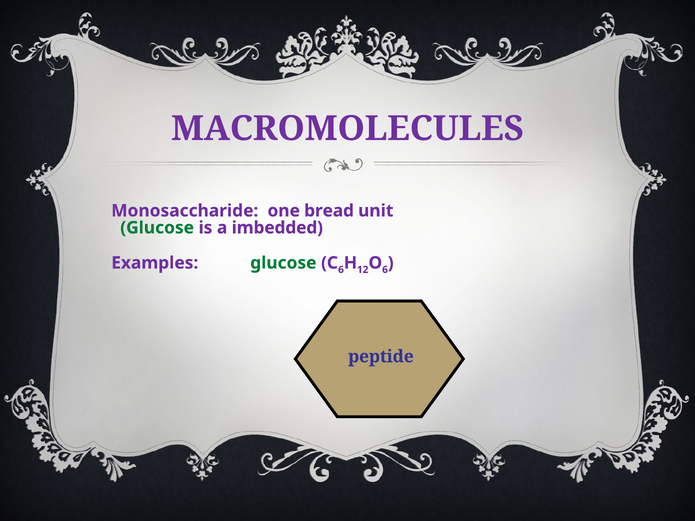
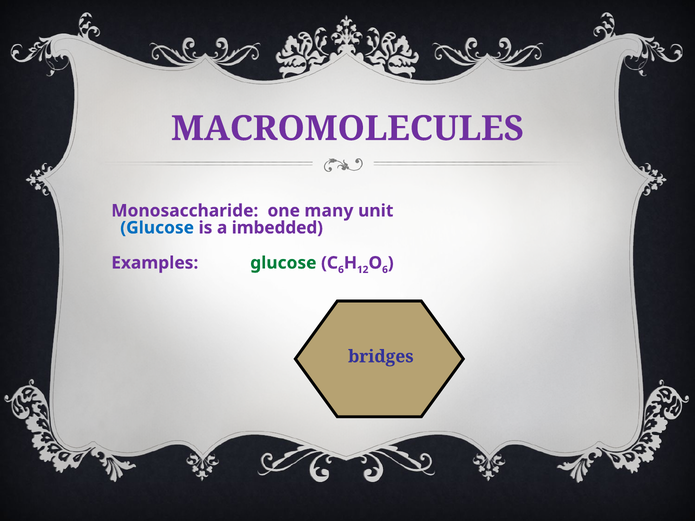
bread: bread -> many (329, 211)
Glucose colour: green -> blue (157, 228)
peptide: peptide -> bridges (381, 357)
